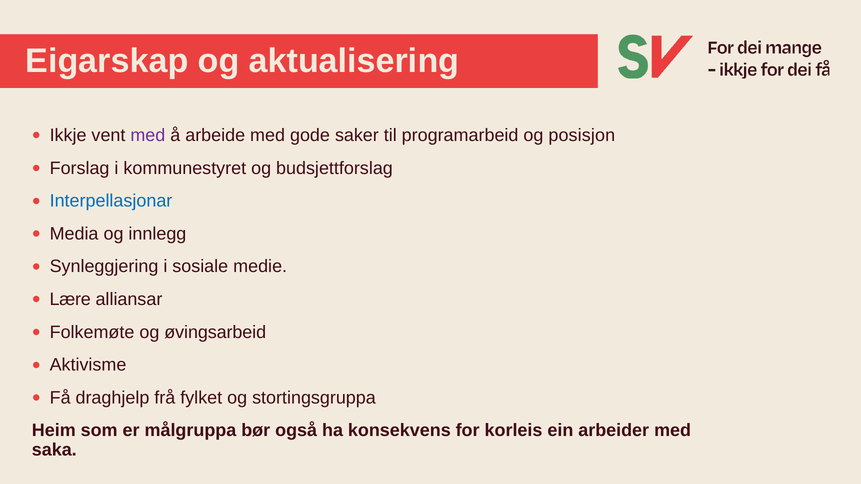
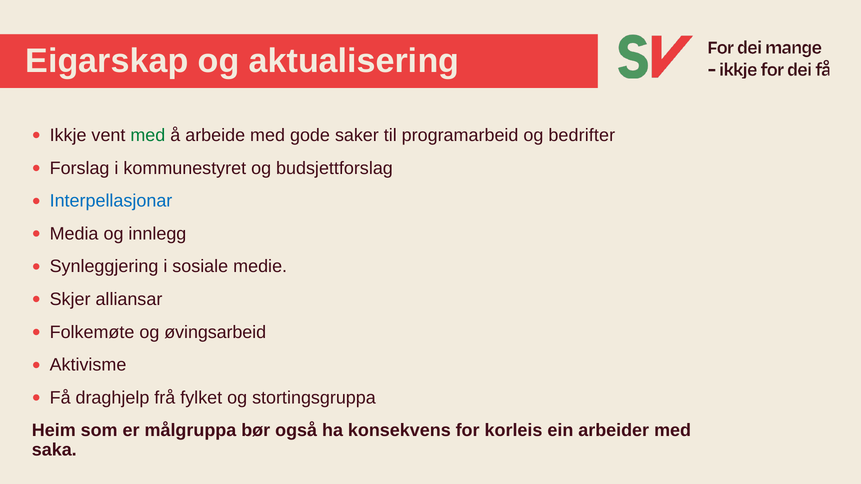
med colour: purple -> green (148, 135)
posisjon: posisjon -> bedrifter (582, 135)
Lære: Lære -> Skjer (70, 299)
